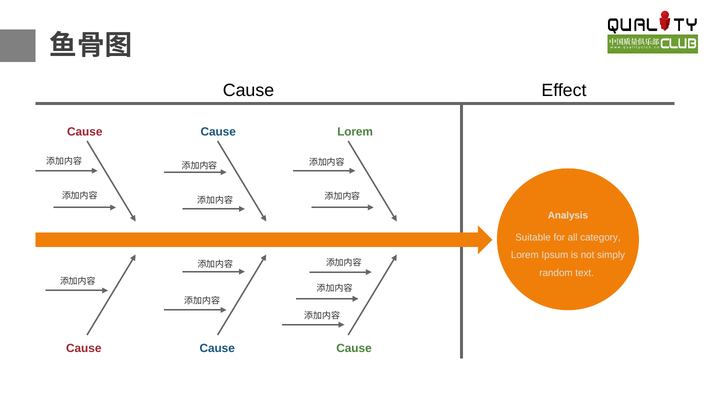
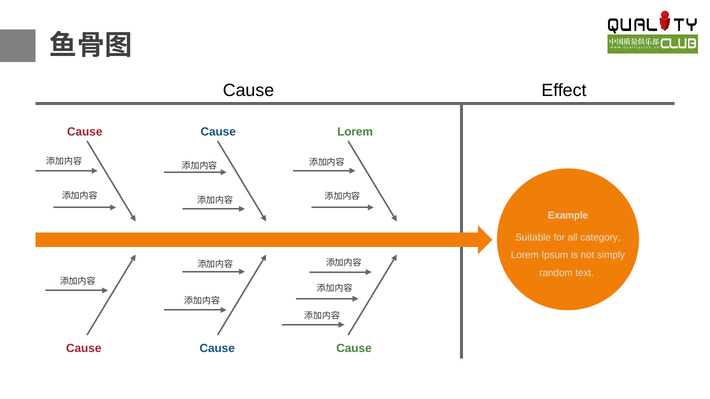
Analysis: Analysis -> Example (568, 216)
